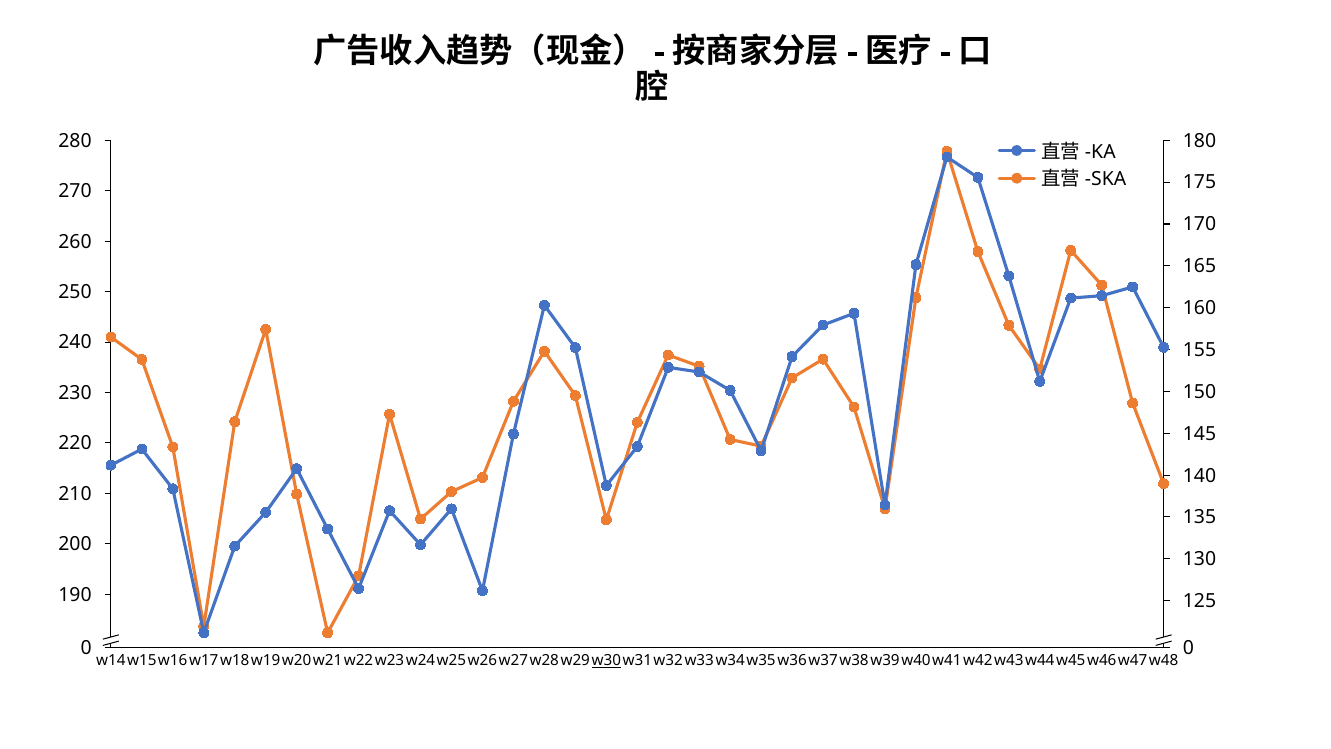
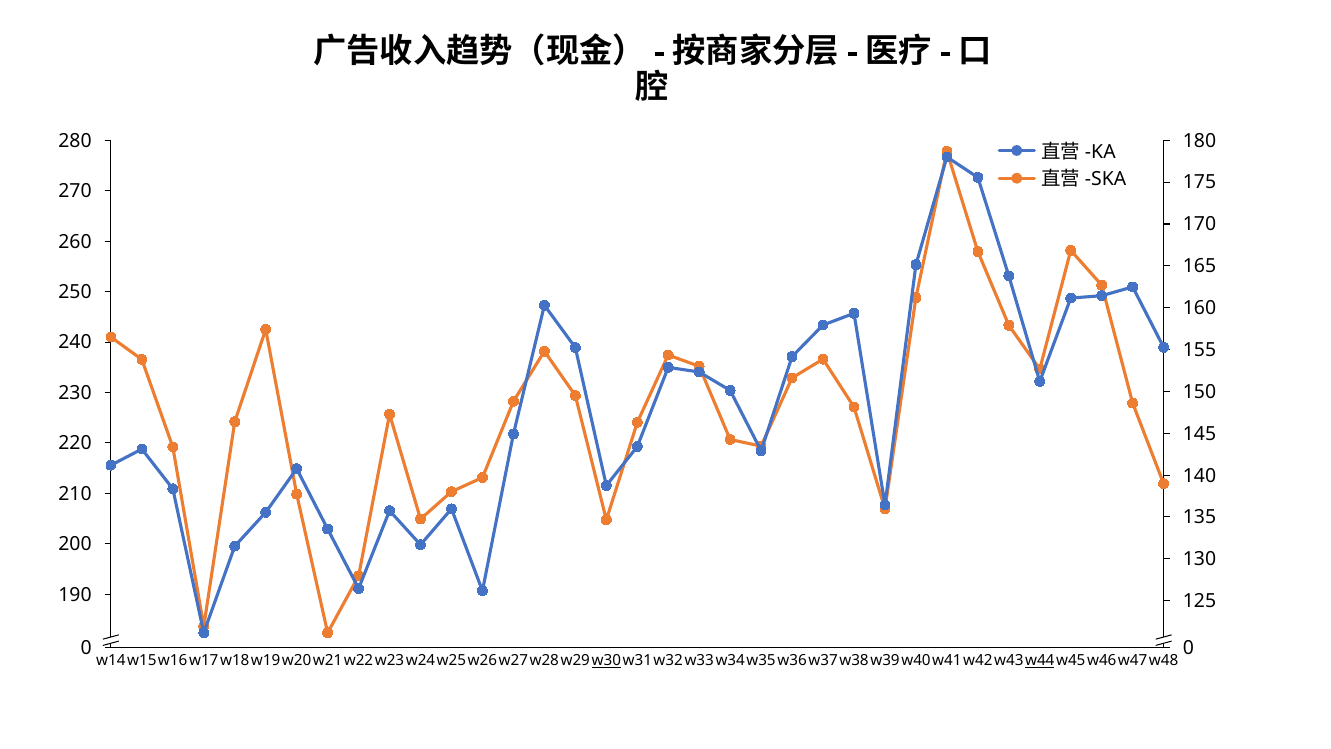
w44 underline: none -> present (1040, 660)
